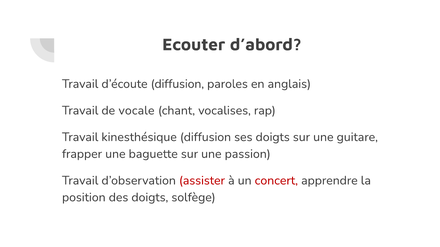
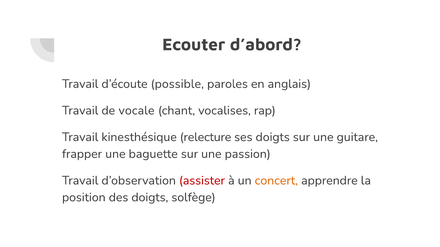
d’écoute diffusion: diffusion -> possible (177, 84)
kinesthésique diffusion: diffusion -> relecture (206, 137)
concert colour: red -> orange (276, 181)
